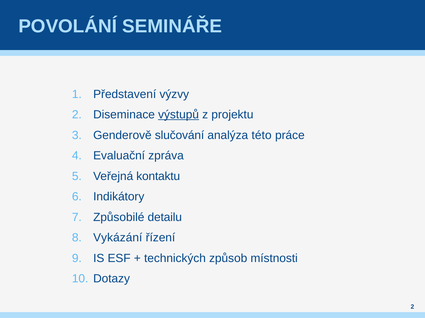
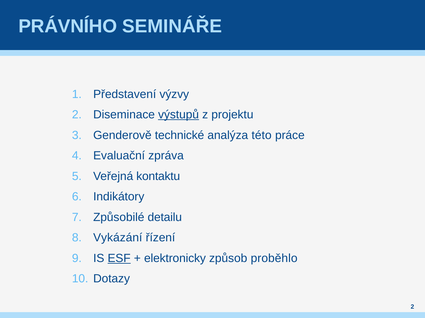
POVOLÁNÍ: POVOLÁNÍ -> PRÁVNÍHO (68, 26)
slučování: slučování -> technické (180, 135)
ESF underline: none -> present (119, 259)
technických: technických -> elektronicky (175, 259)
místnosti: místnosti -> proběhlo (274, 259)
